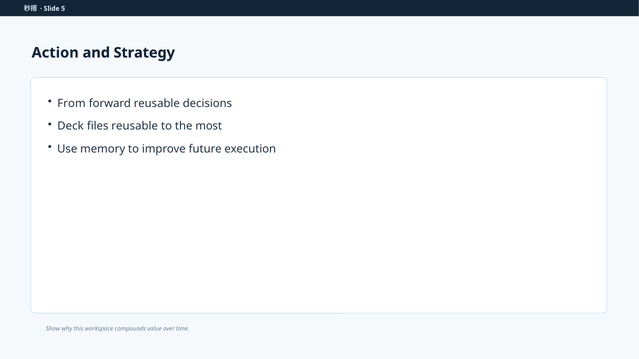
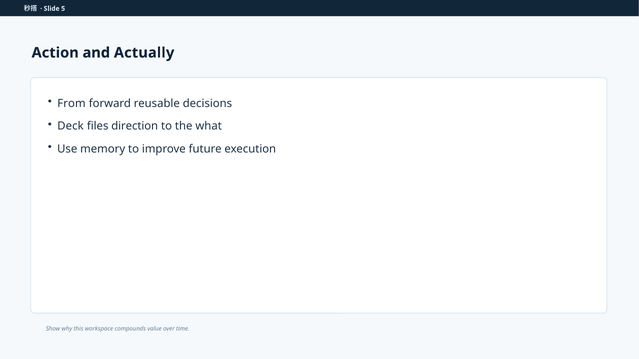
Strategy: Strategy -> Actually (144, 53)
files reusable: reusable -> direction (135, 126)
most: most -> what (209, 126)
